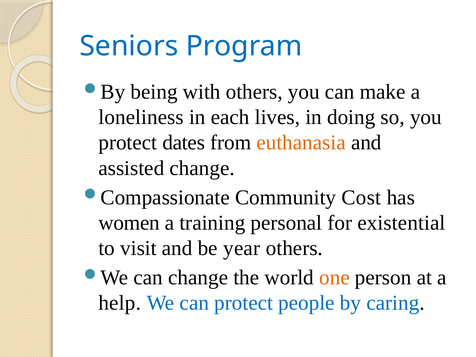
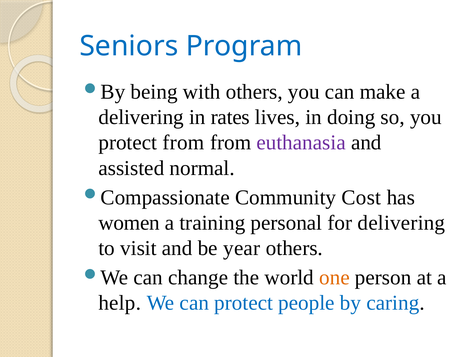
loneliness: loneliness -> delivering (141, 117)
each: each -> rates (230, 117)
protect dates: dates -> from (184, 143)
euthanasia colour: orange -> purple (301, 143)
assisted change: change -> normal (202, 168)
for existential: existential -> delivering (401, 223)
